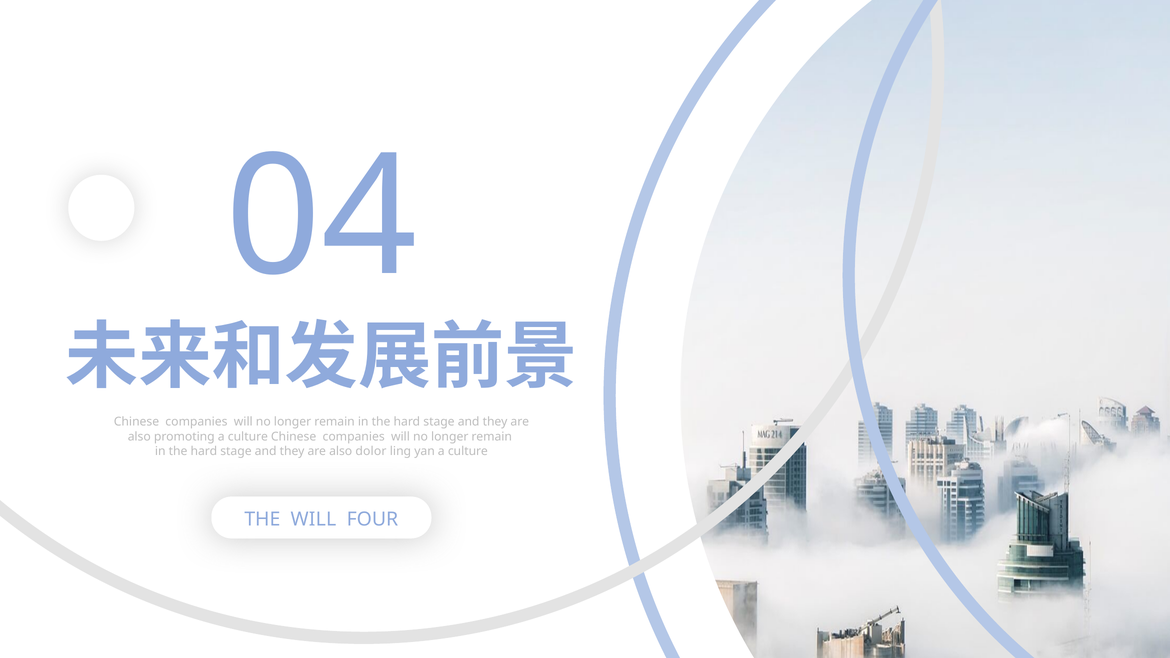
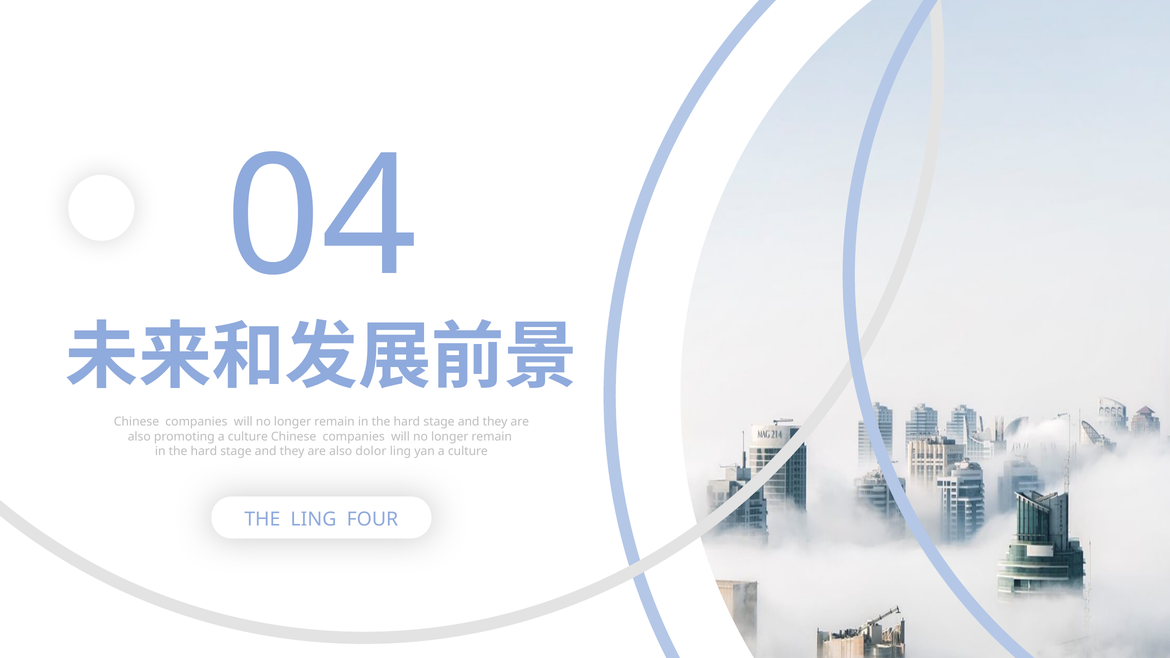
THE WILL: WILL -> LING (313, 520)
